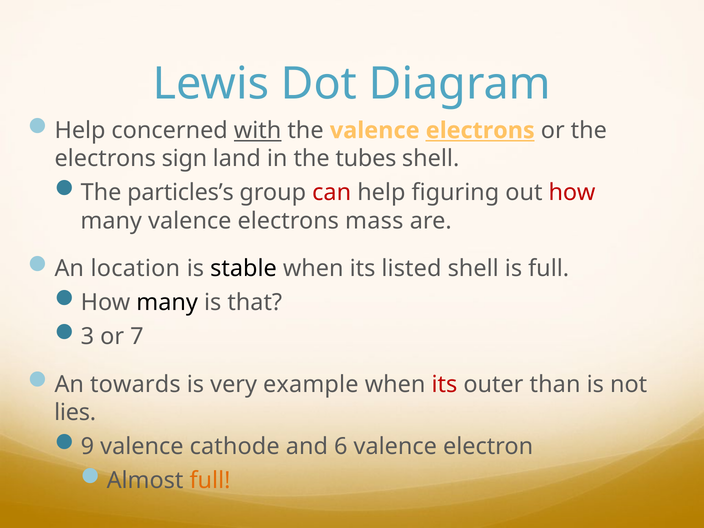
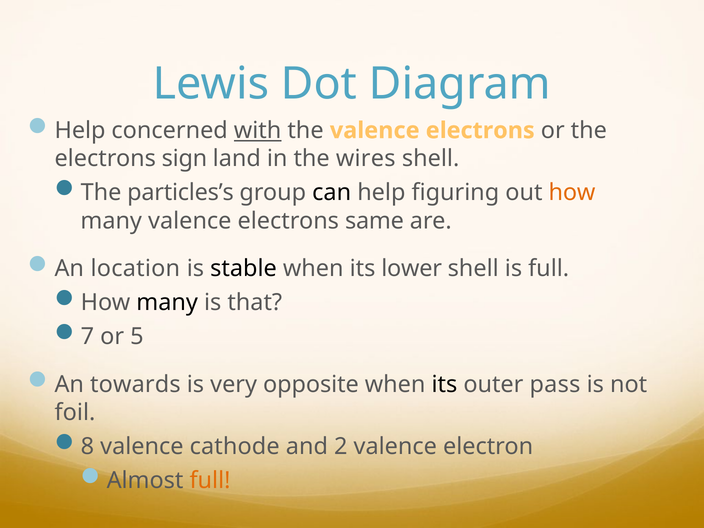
electrons underline: present -> none (480, 130)
tubes: tubes -> wires (366, 159)
can colour: red -> black (332, 193)
how colour: red -> orange (572, 193)
mass: mass -> same (374, 221)
listed: listed -> lower (412, 269)
3: 3 -> 7 (87, 337)
7: 7 -> 5 (137, 337)
example: example -> opposite (311, 384)
its colour: red -> black (444, 384)
than: than -> pass (555, 384)
lies: lies -> foil (75, 413)
9: 9 -> 8 (87, 447)
6: 6 -> 2 (341, 447)
